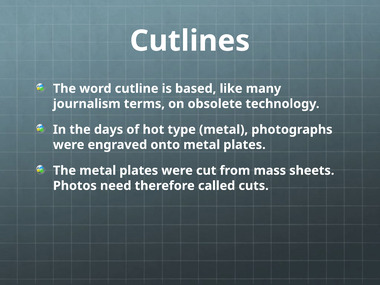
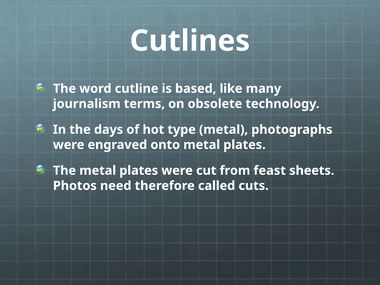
mass: mass -> feast (270, 171)
